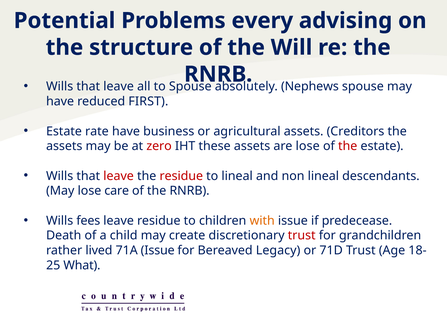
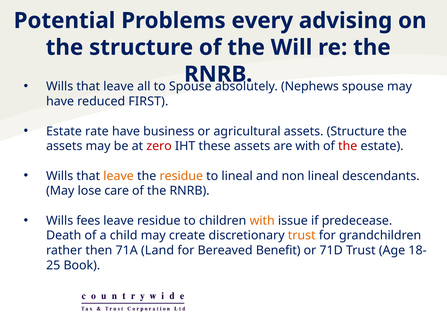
assets Creditors: Creditors -> Structure (356, 131)
are lose: lose -> with (308, 146)
leave colour: red -> orange (119, 176)
residue colour: red -> orange (181, 176)
trust colour: red -> orange (302, 236)
lived: lived -> then (99, 251)
71A Issue: Issue -> Land (158, 251)
Legacy: Legacy -> Benefit (278, 251)
What: What -> Book (82, 265)
